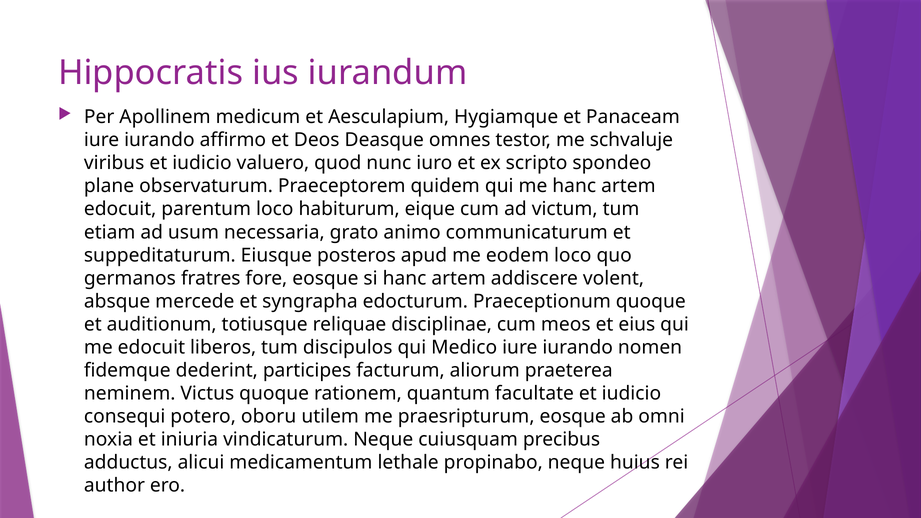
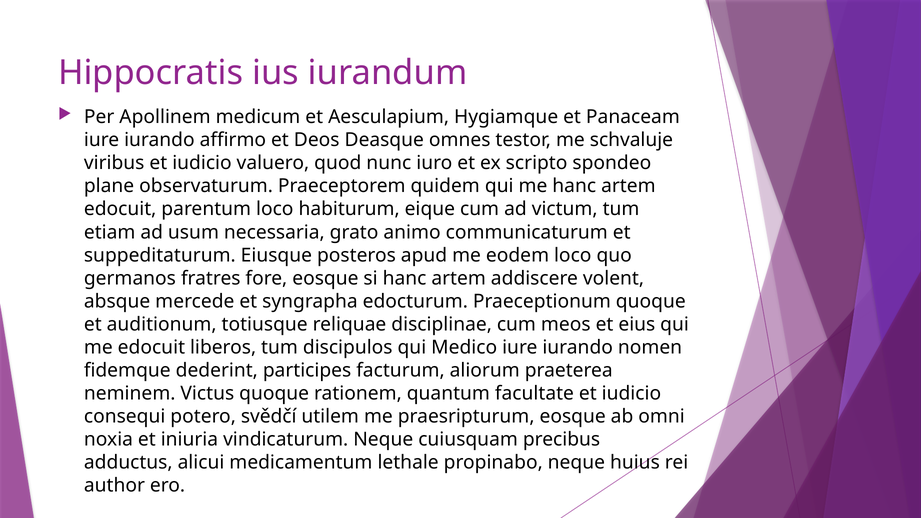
oboru: oboru -> svědčí (269, 416)
